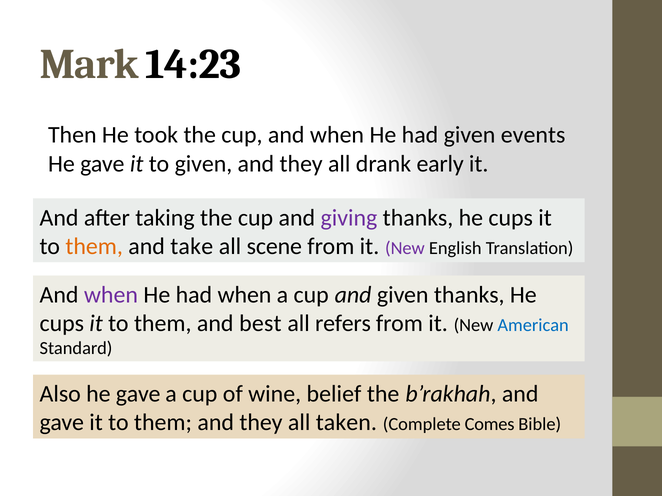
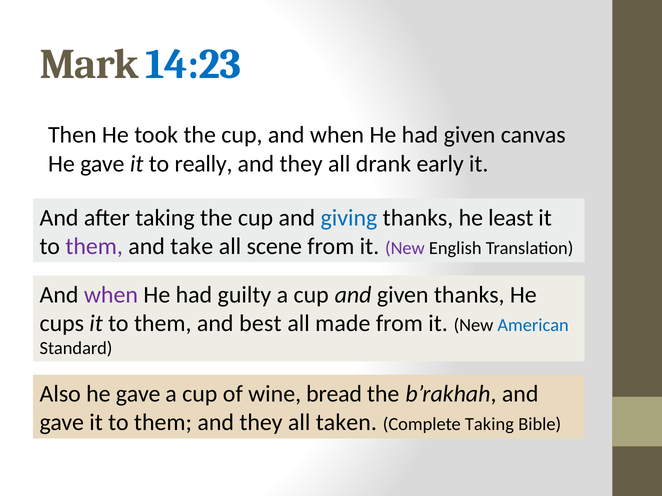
14:23 colour: black -> blue (193, 64)
events: events -> canvas (533, 135)
to given: given -> really (204, 164)
giving colour: purple -> blue (349, 218)
cups: cups -> least (511, 218)
them colour: orange -> purple (94, 247)
had when: when -> guilty (244, 295)
refers: refers -> made (343, 324)
belief: belief -> bread (334, 394)
Complete Comes: Comes -> Taking (489, 425)
